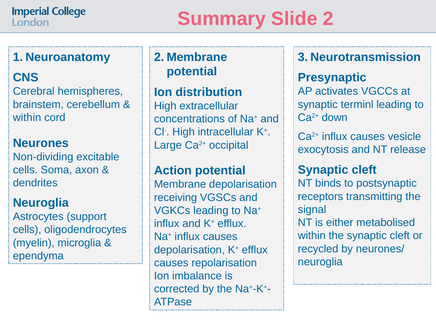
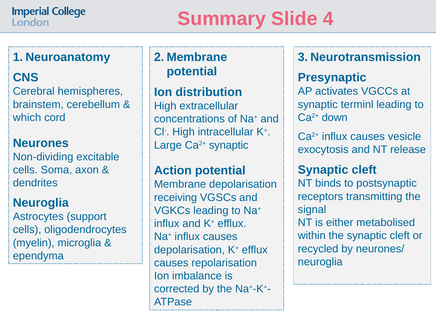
2: 2 -> 4 (328, 19)
within: within -> which (27, 118)
Ca2+ occipital: occipital -> synaptic (229, 145)
